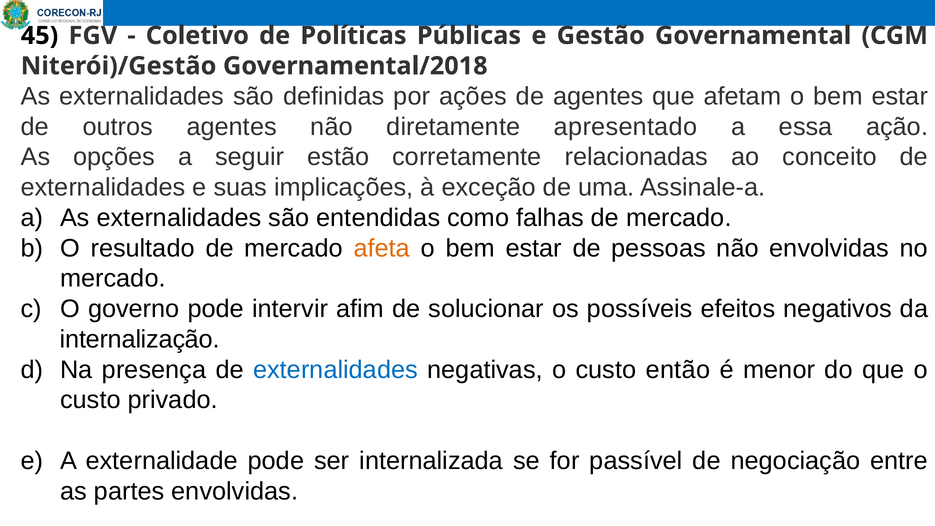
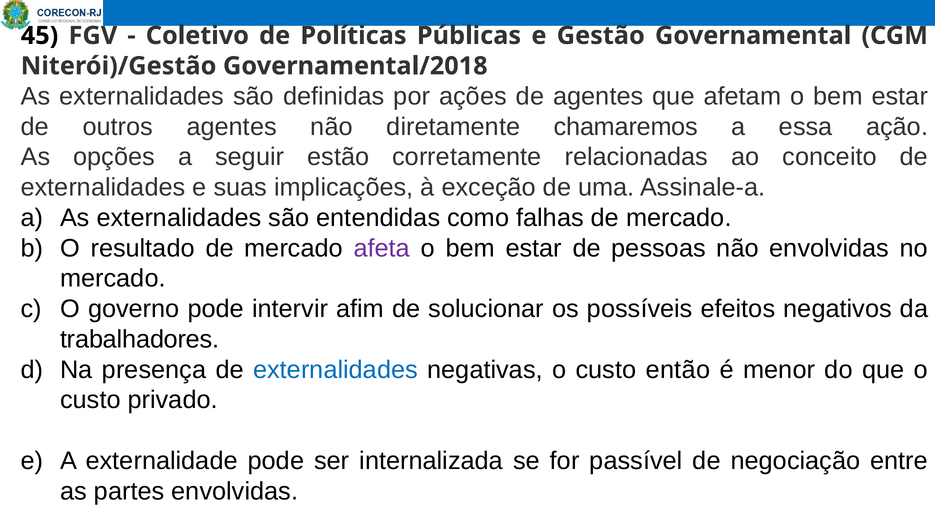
apresentado: apresentado -> chamaremos (626, 127)
afeta colour: orange -> purple (382, 248)
internalização: internalização -> trabalhadores (140, 339)
